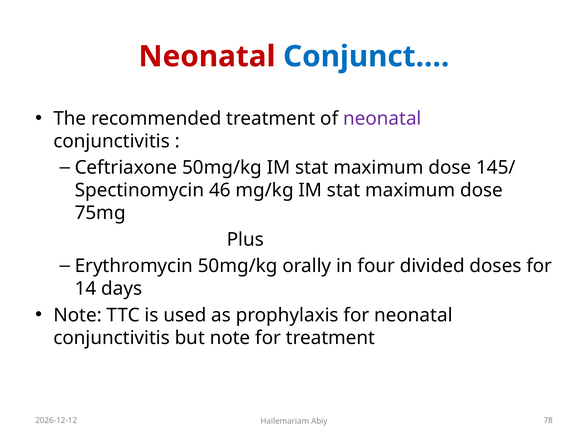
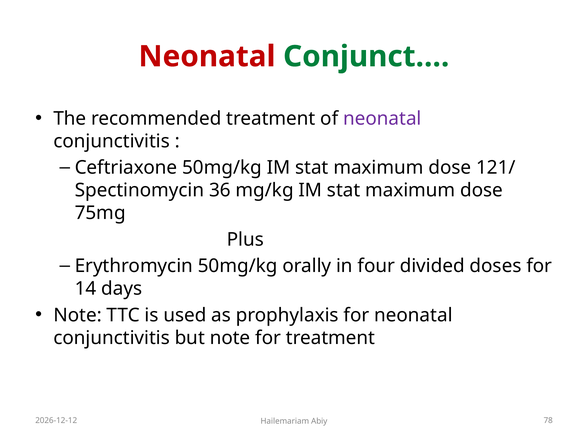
Conjunct… colour: blue -> green (366, 56)
145/: 145/ -> 121/ (496, 168)
46: 46 -> 36 (220, 190)
